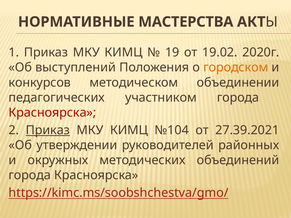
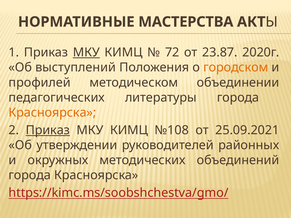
МКУ underline: none -> present (86, 52)
19: 19 -> 72 (172, 52)
19.02: 19.02 -> 23.87 (220, 52)
конкурсов: конкурсов -> профилей (40, 83)
участником: участником -> литературы (161, 98)
Красноярска colour: red -> orange (52, 113)
№104: №104 -> №108 (172, 130)
27.39.2021: 27.39.2021 -> 25.09.2021 (247, 130)
